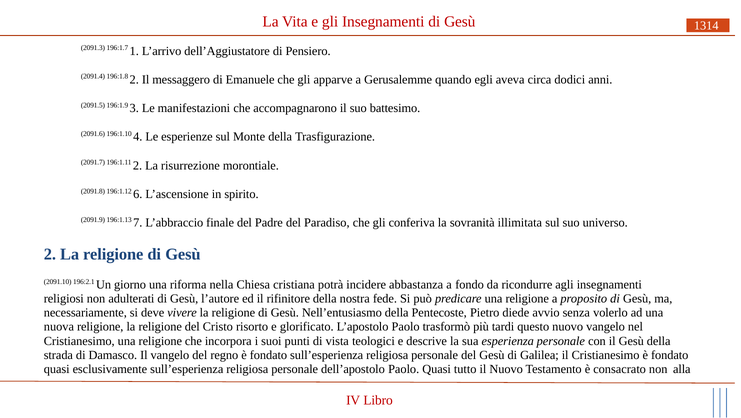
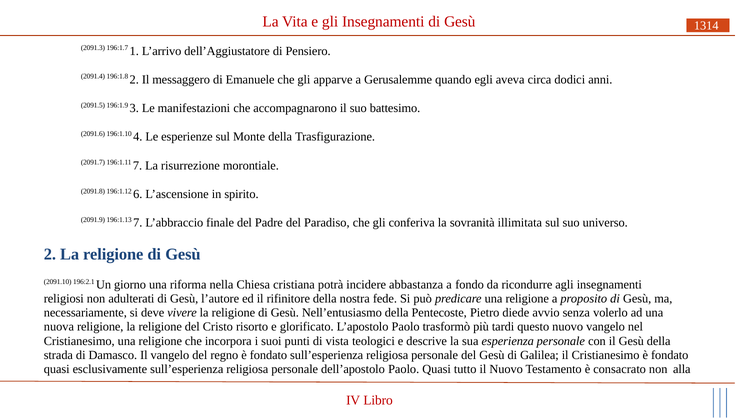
196:1.11 2: 2 -> 7 (138, 165)
